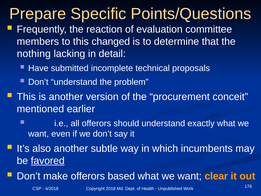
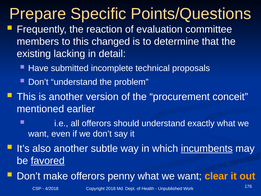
nothing: nothing -> existing (34, 54)
incumbents underline: none -> present (207, 148)
based: based -> penny (121, 176)
